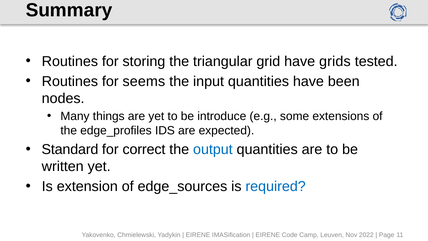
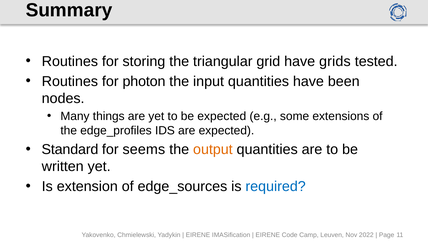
seems: seems -> photon (144, 81)
be introduce: introduce -> expected (222, 116)
correct: correct -> seems (144, 149)
output colour: blue -> orange (213, 149)
